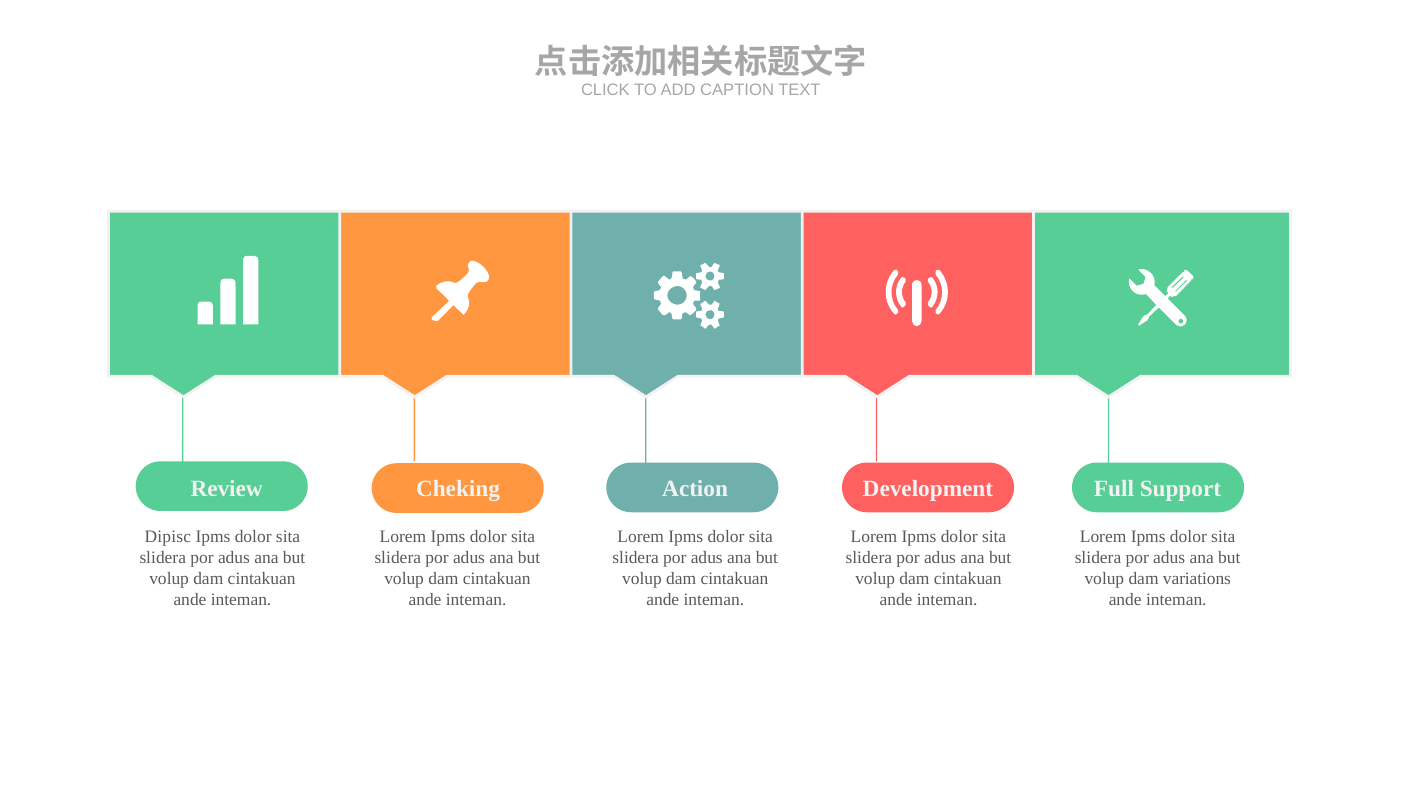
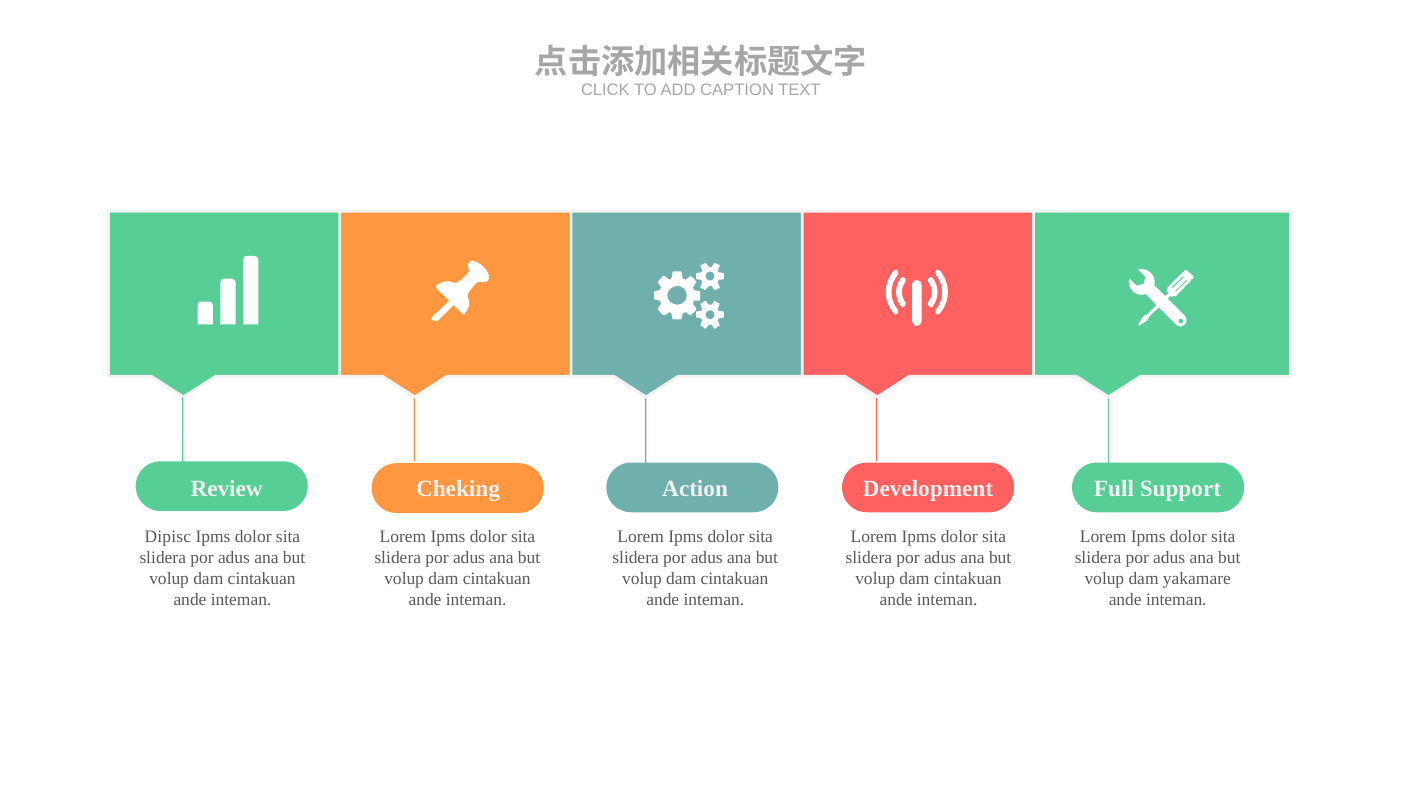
variations: variations -> yakamare (1197, 578)
